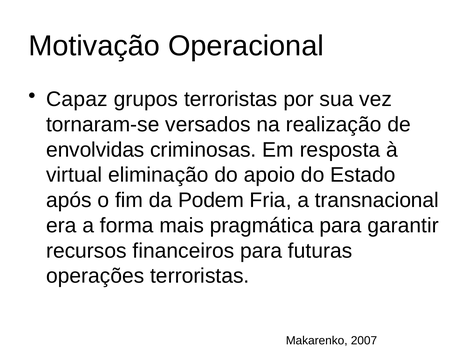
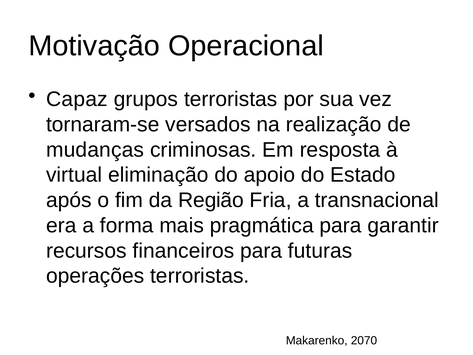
envolvidas: envolvidas -> mudanças (95, 150)
Podem: Podem -> Região (211, 200)
2007: 2007 -> 2070 (364, 340)
